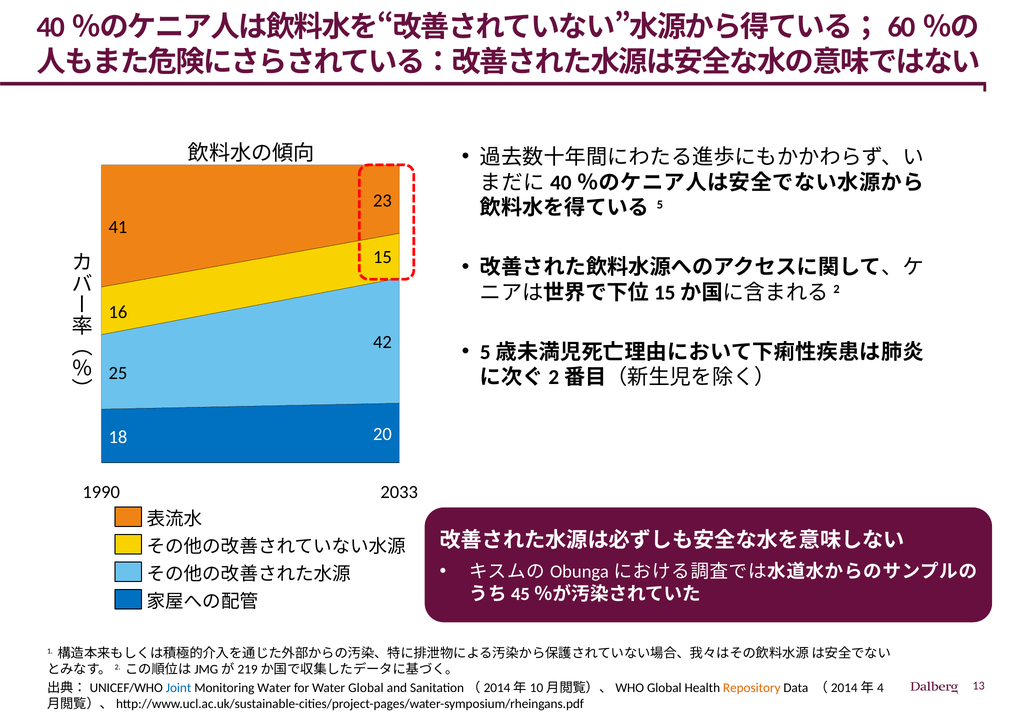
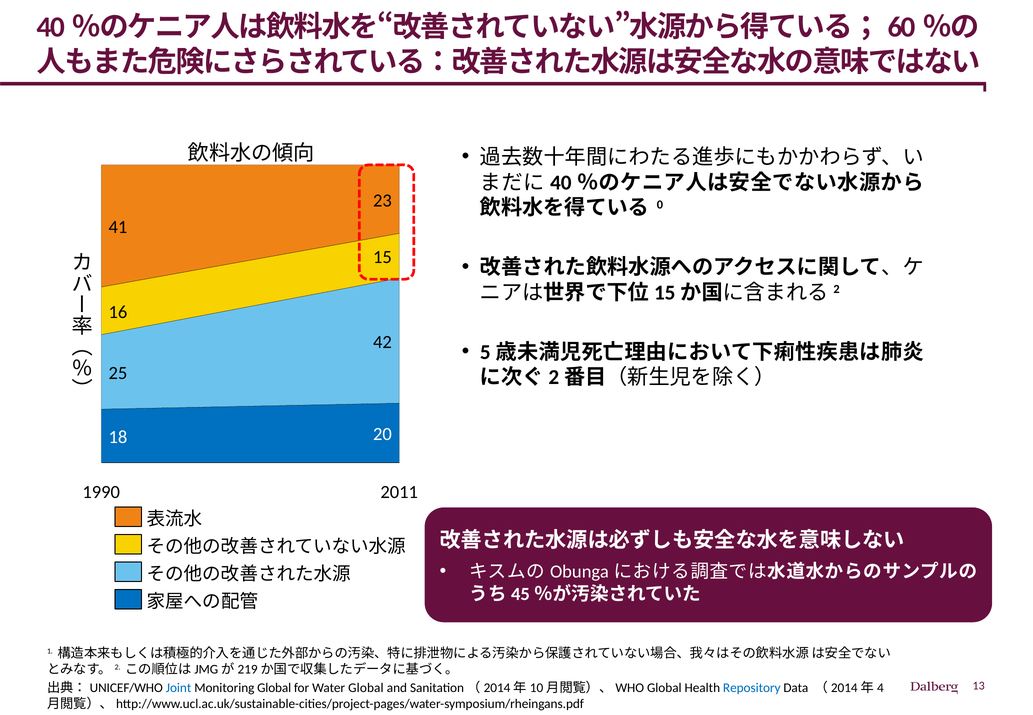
5: 5 -> 0 (660, 205)
2033: 2033 -> 2011 (399, 492)
Monitoring Water: Water -> Global (274, 688)
Repository colour: orange -> blue (752, 688)
